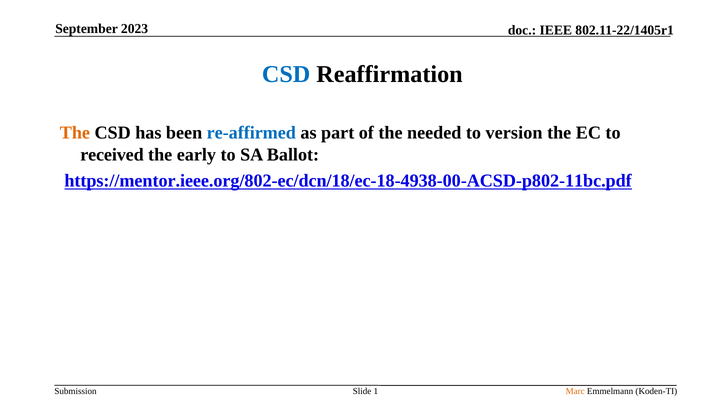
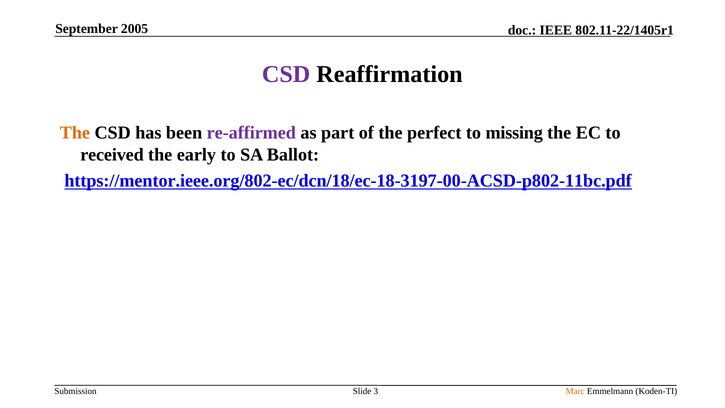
2023: 2023 -> 2005 (135, 29)
CSD colour: blue -> purple (286, 74)
re-affirmed colour: blue -> purple (251, 133)
needed: needed -> perfect (434, 133)
version: version -> missing (514, 133)
https://mentor.ieee.org/802-ec/dcn/18/ec-18-4938-00-ACSD-p802-11bc.pdf: https://mentor.ieee.org/802-ec/dcn/18/ec-18-4938-00-ACSD-p802-11bc.pdf -> https://mentor.ieee.org/802-ec/dcn/18/ec-18-3197-00-ACSD-p802-11bc.pdf (348, 181)
1: 1 -> 3 (376, 391)
